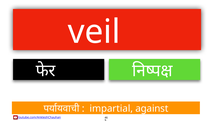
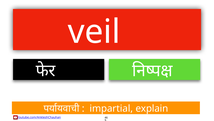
against: against -> explain (152, 108)
